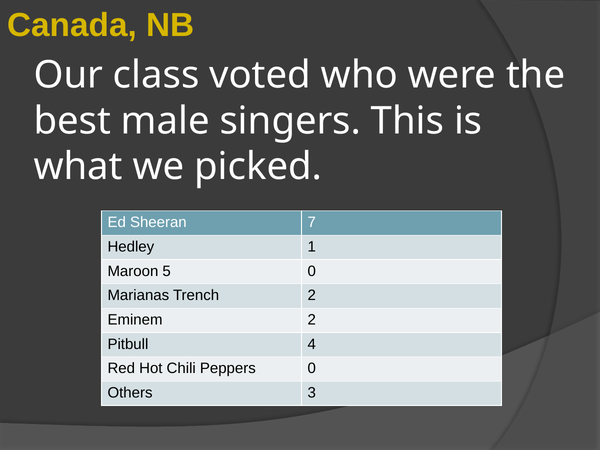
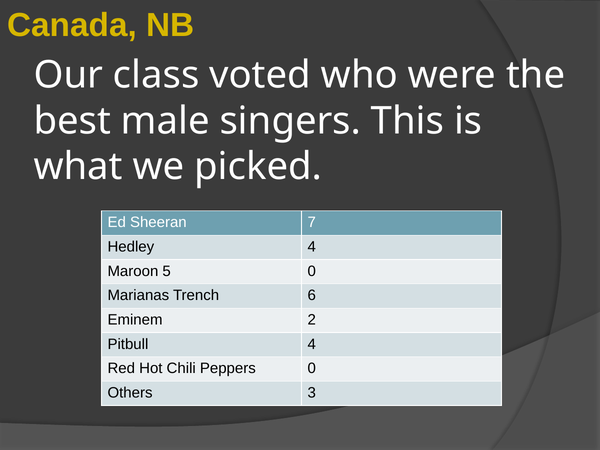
Hedley 1: 1 -> 4 (312, 247)
Trench 2: 2 -> 6 (312, 295)
